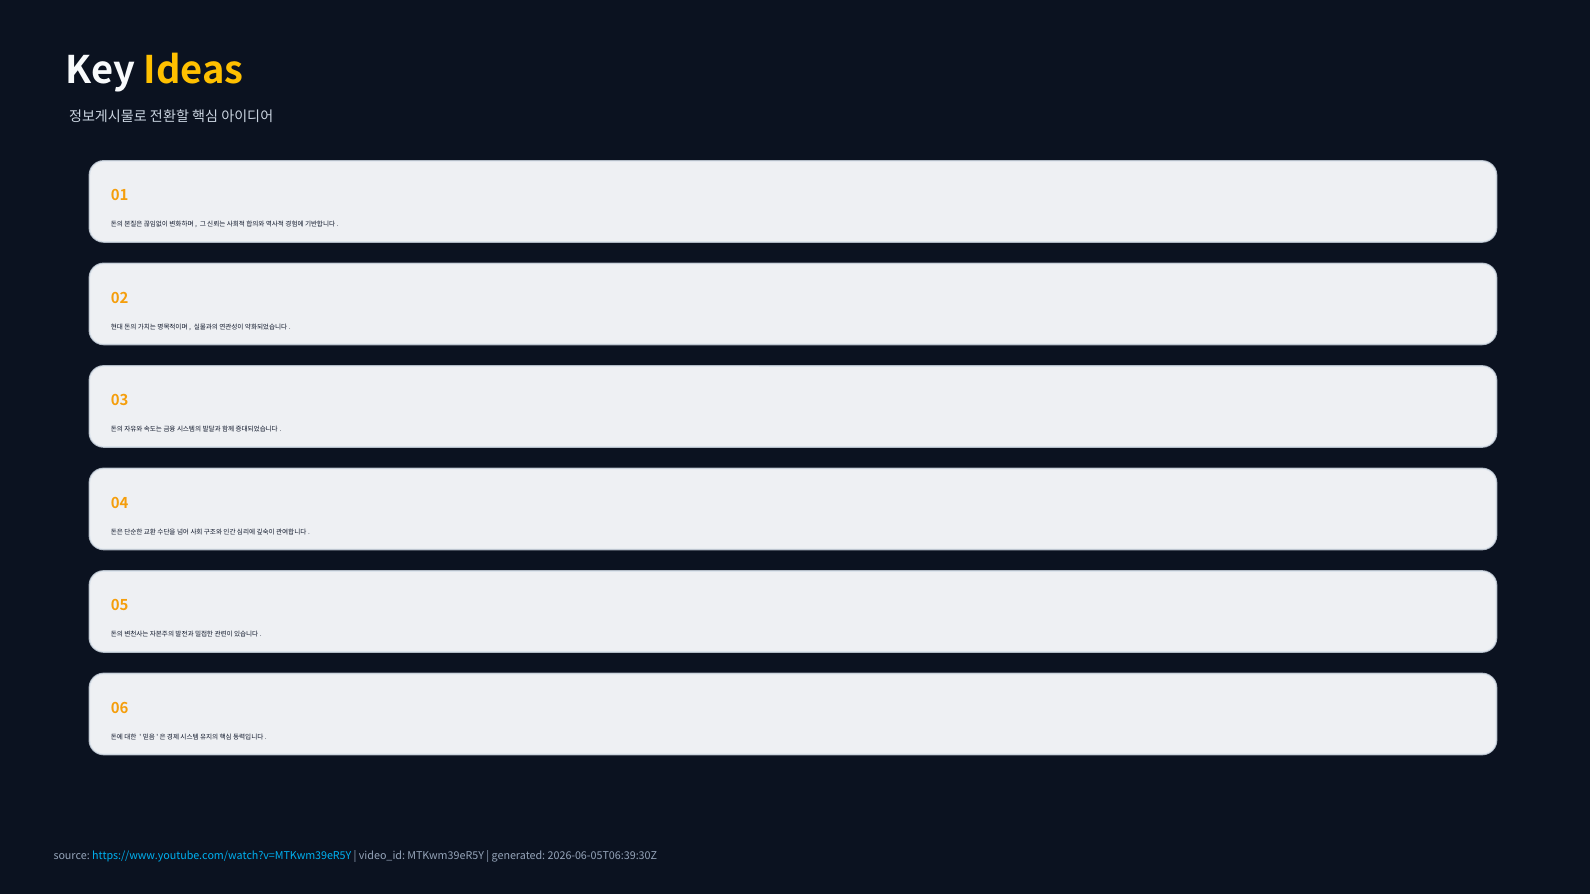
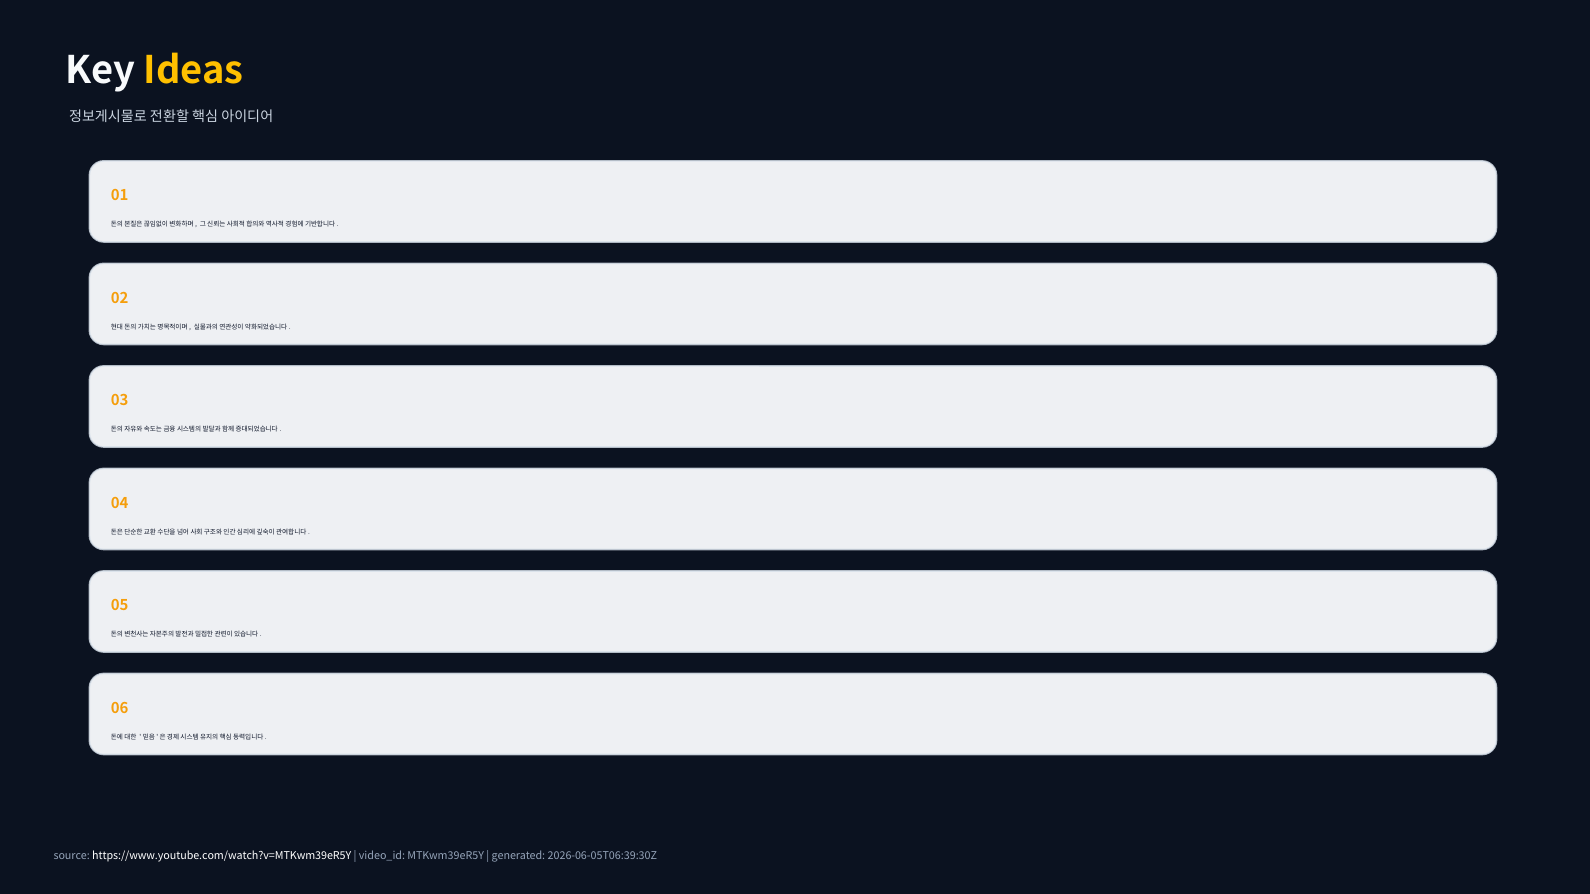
https://www.youtube.com/watch?v=MTKwm39eR5Y colour: light blue -> white (222, 856)
